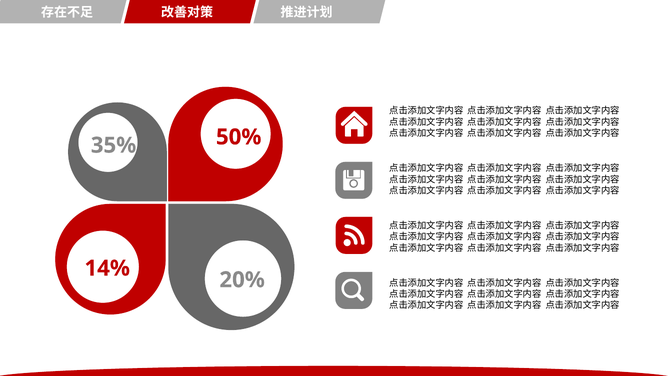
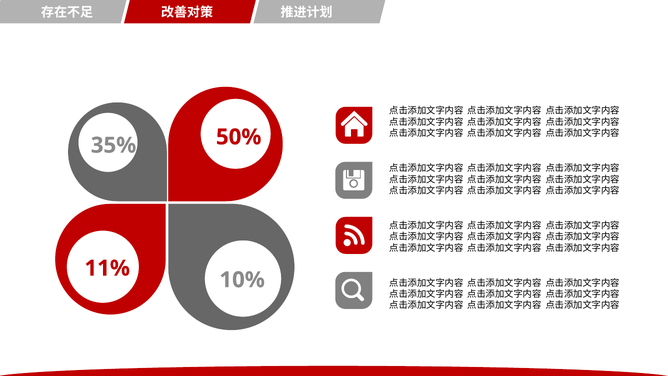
14%: 14% -> 11% (107, 268)
20%: 20% -> 10% (242, 280)
